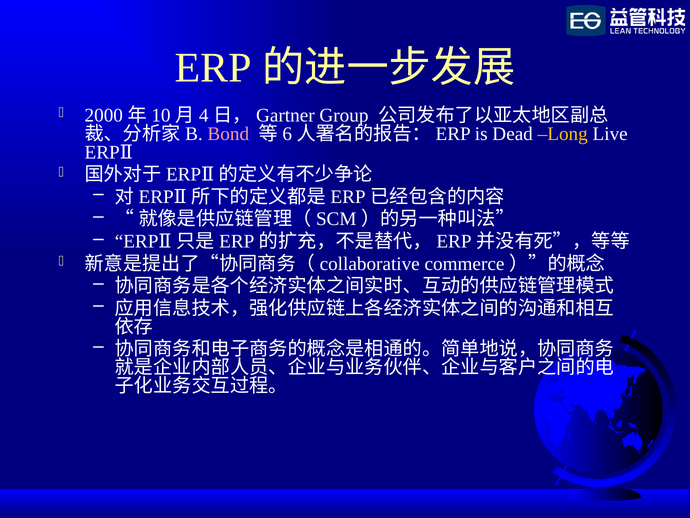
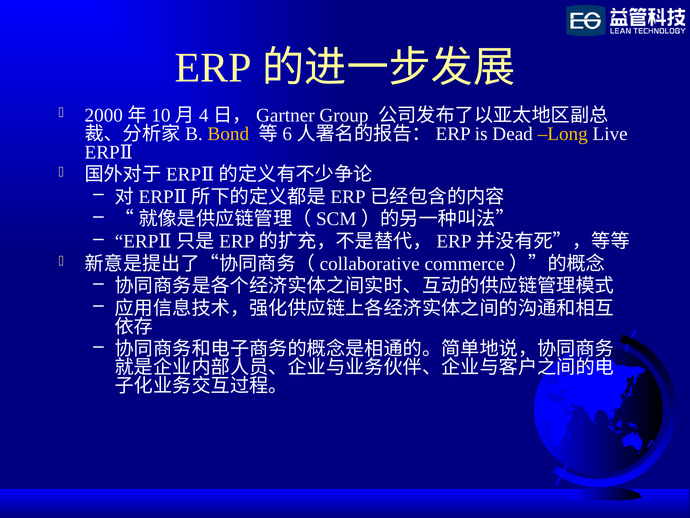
Bond colour: pink -> yellow (228, 134)
